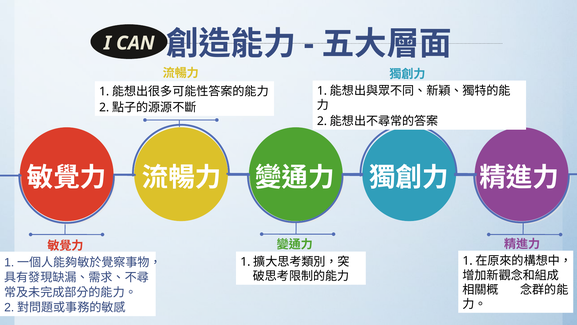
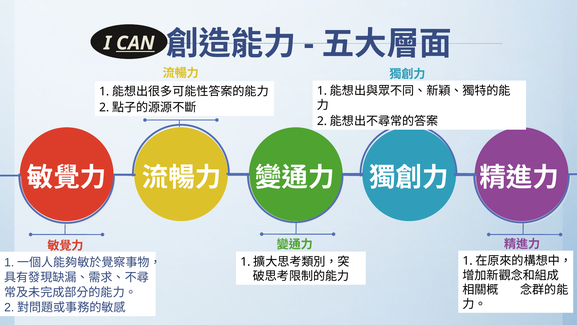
CAN underline: none -> present (135, 43)
